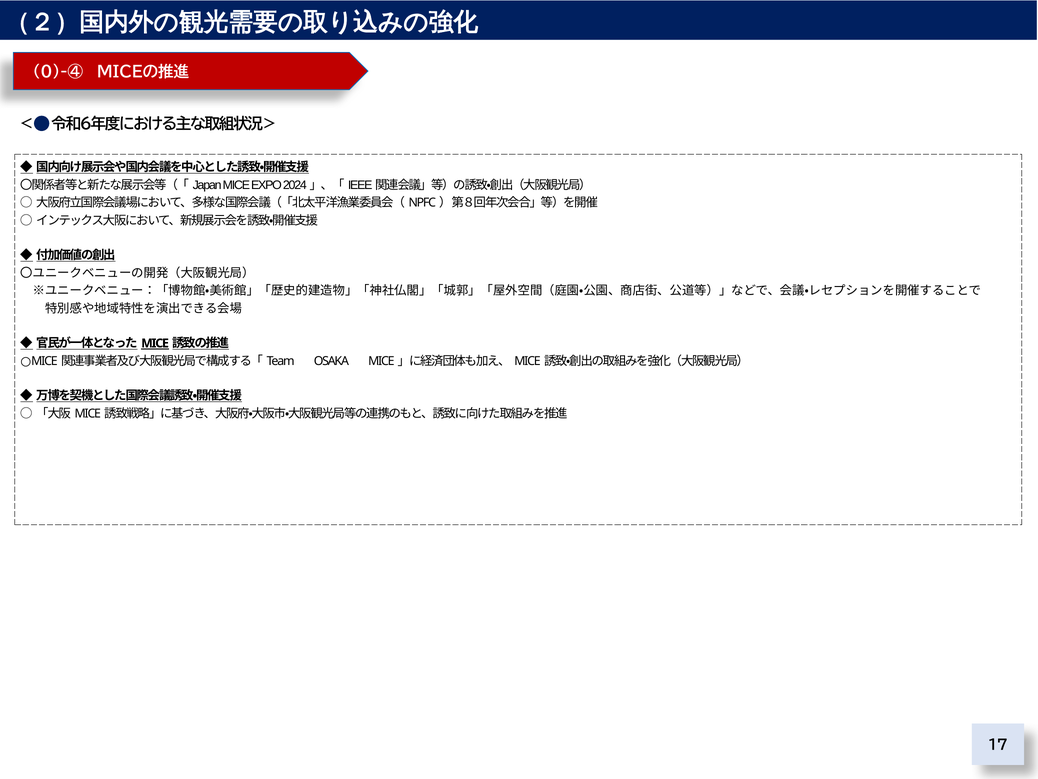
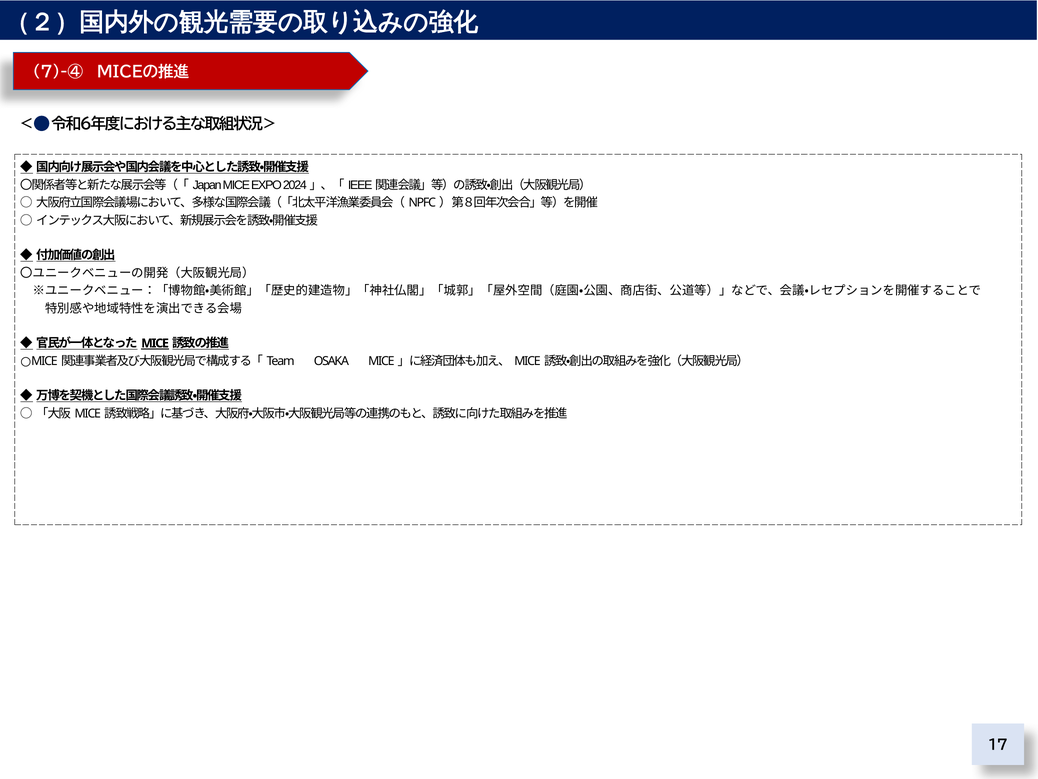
0)-④: 0)-④ -> 7)-④ (58, 72)
